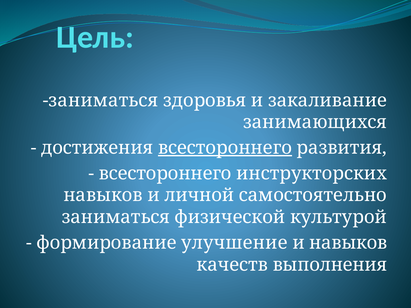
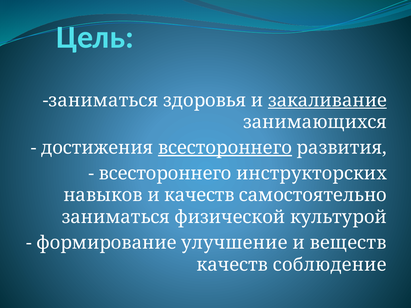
закаливание underline: none -> present (327, 100)
и личной: личной -> качеств (199, 195)
и навыков: навыков -> веществ (348, 243)
выполнения: выполнения -> соблюдение (330, 265)
